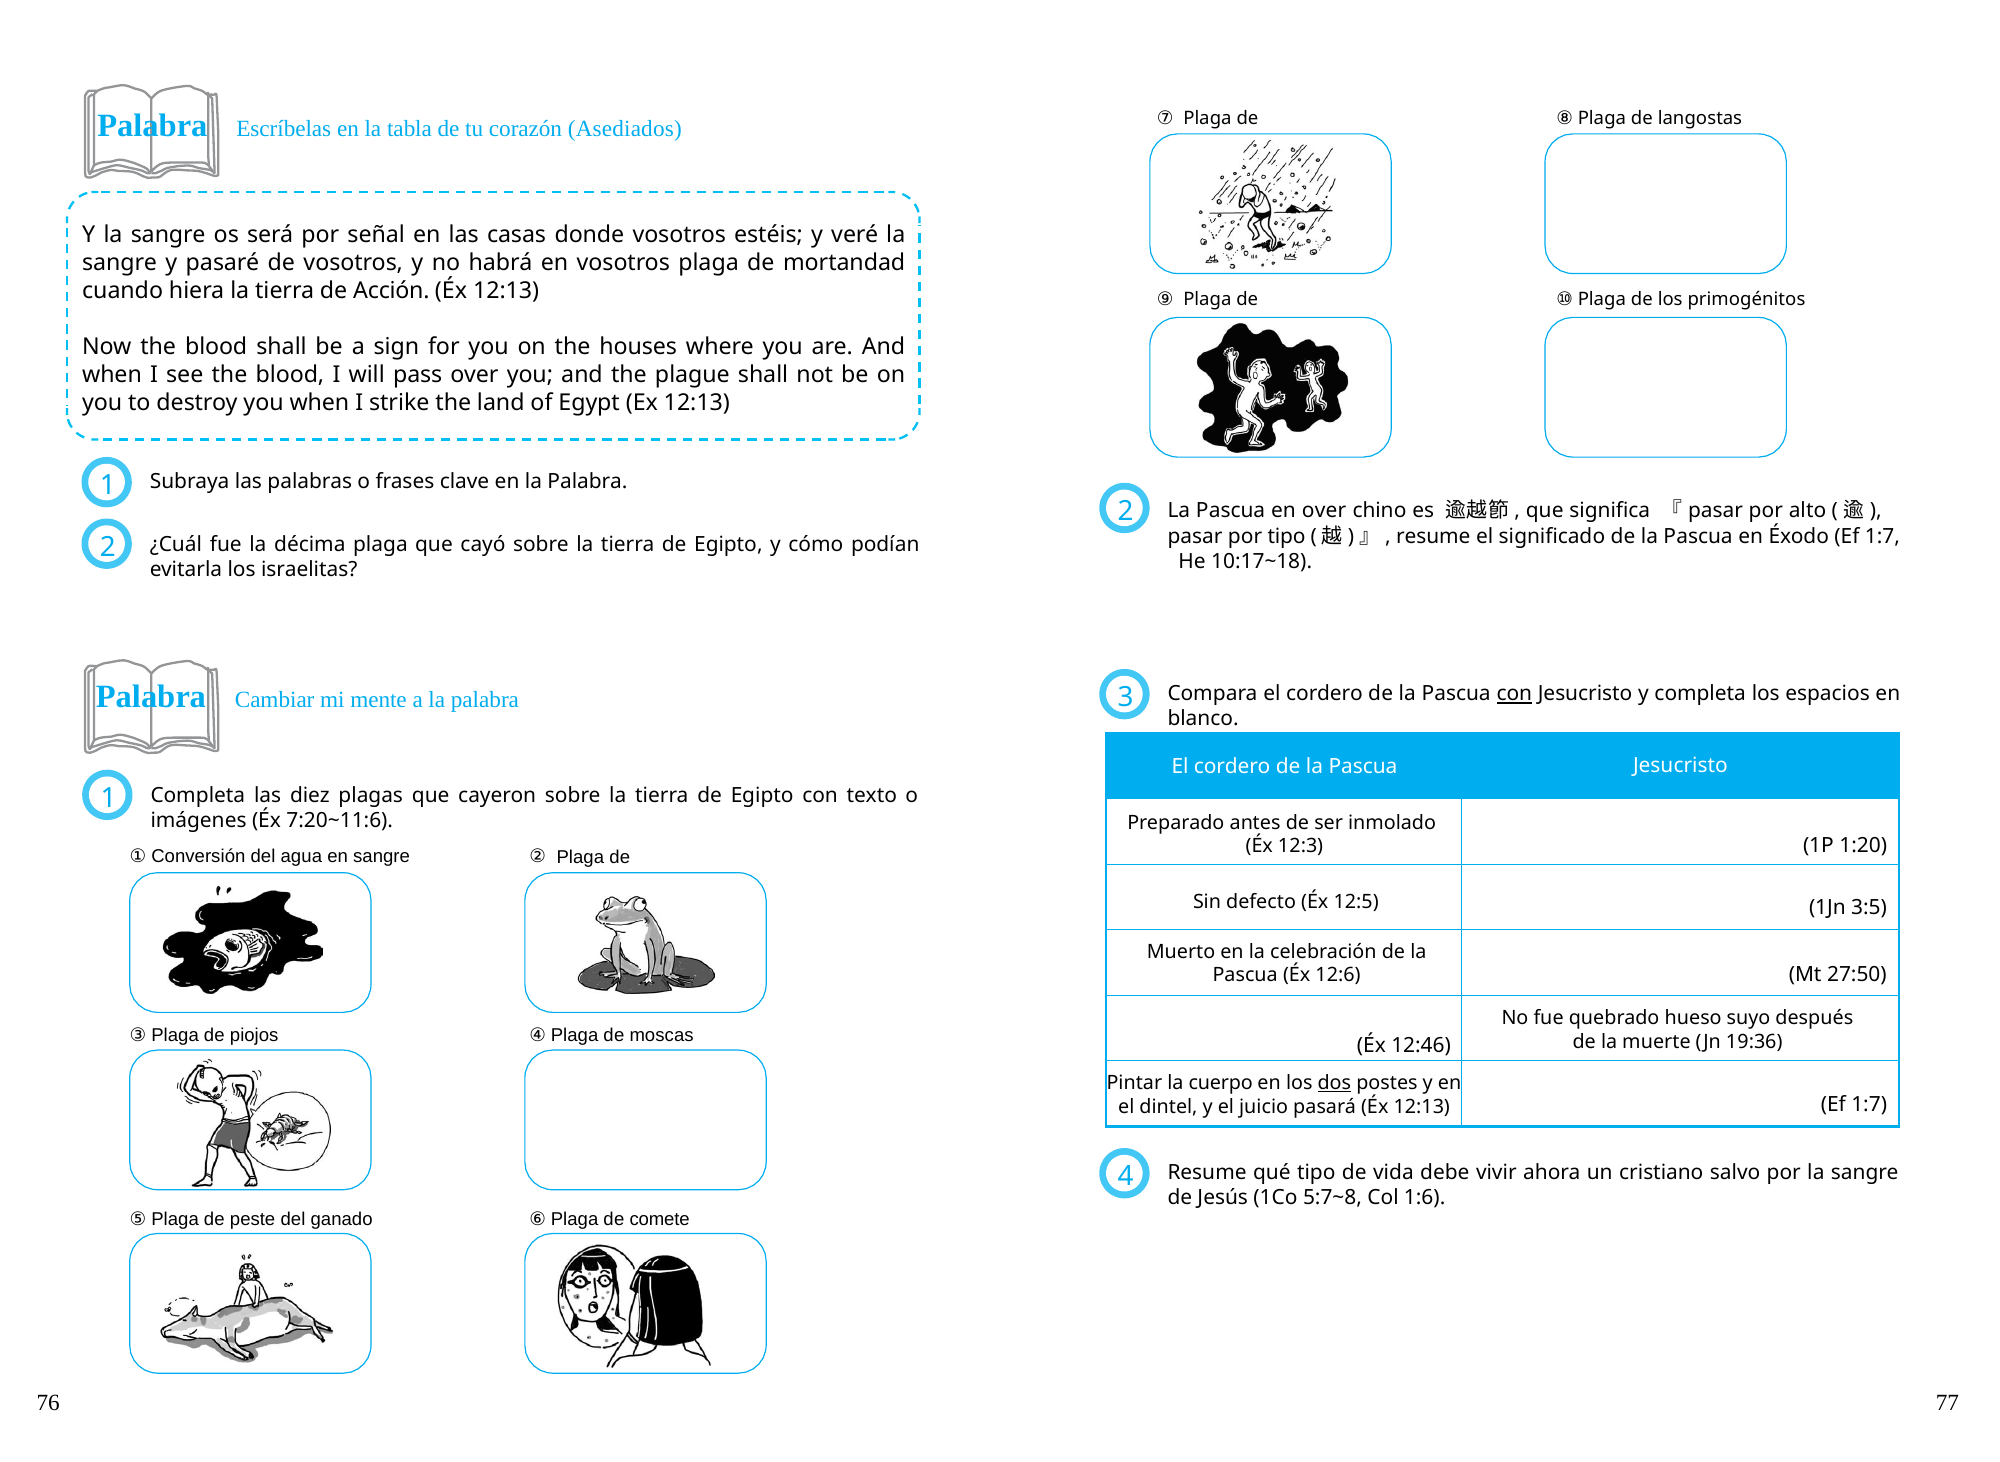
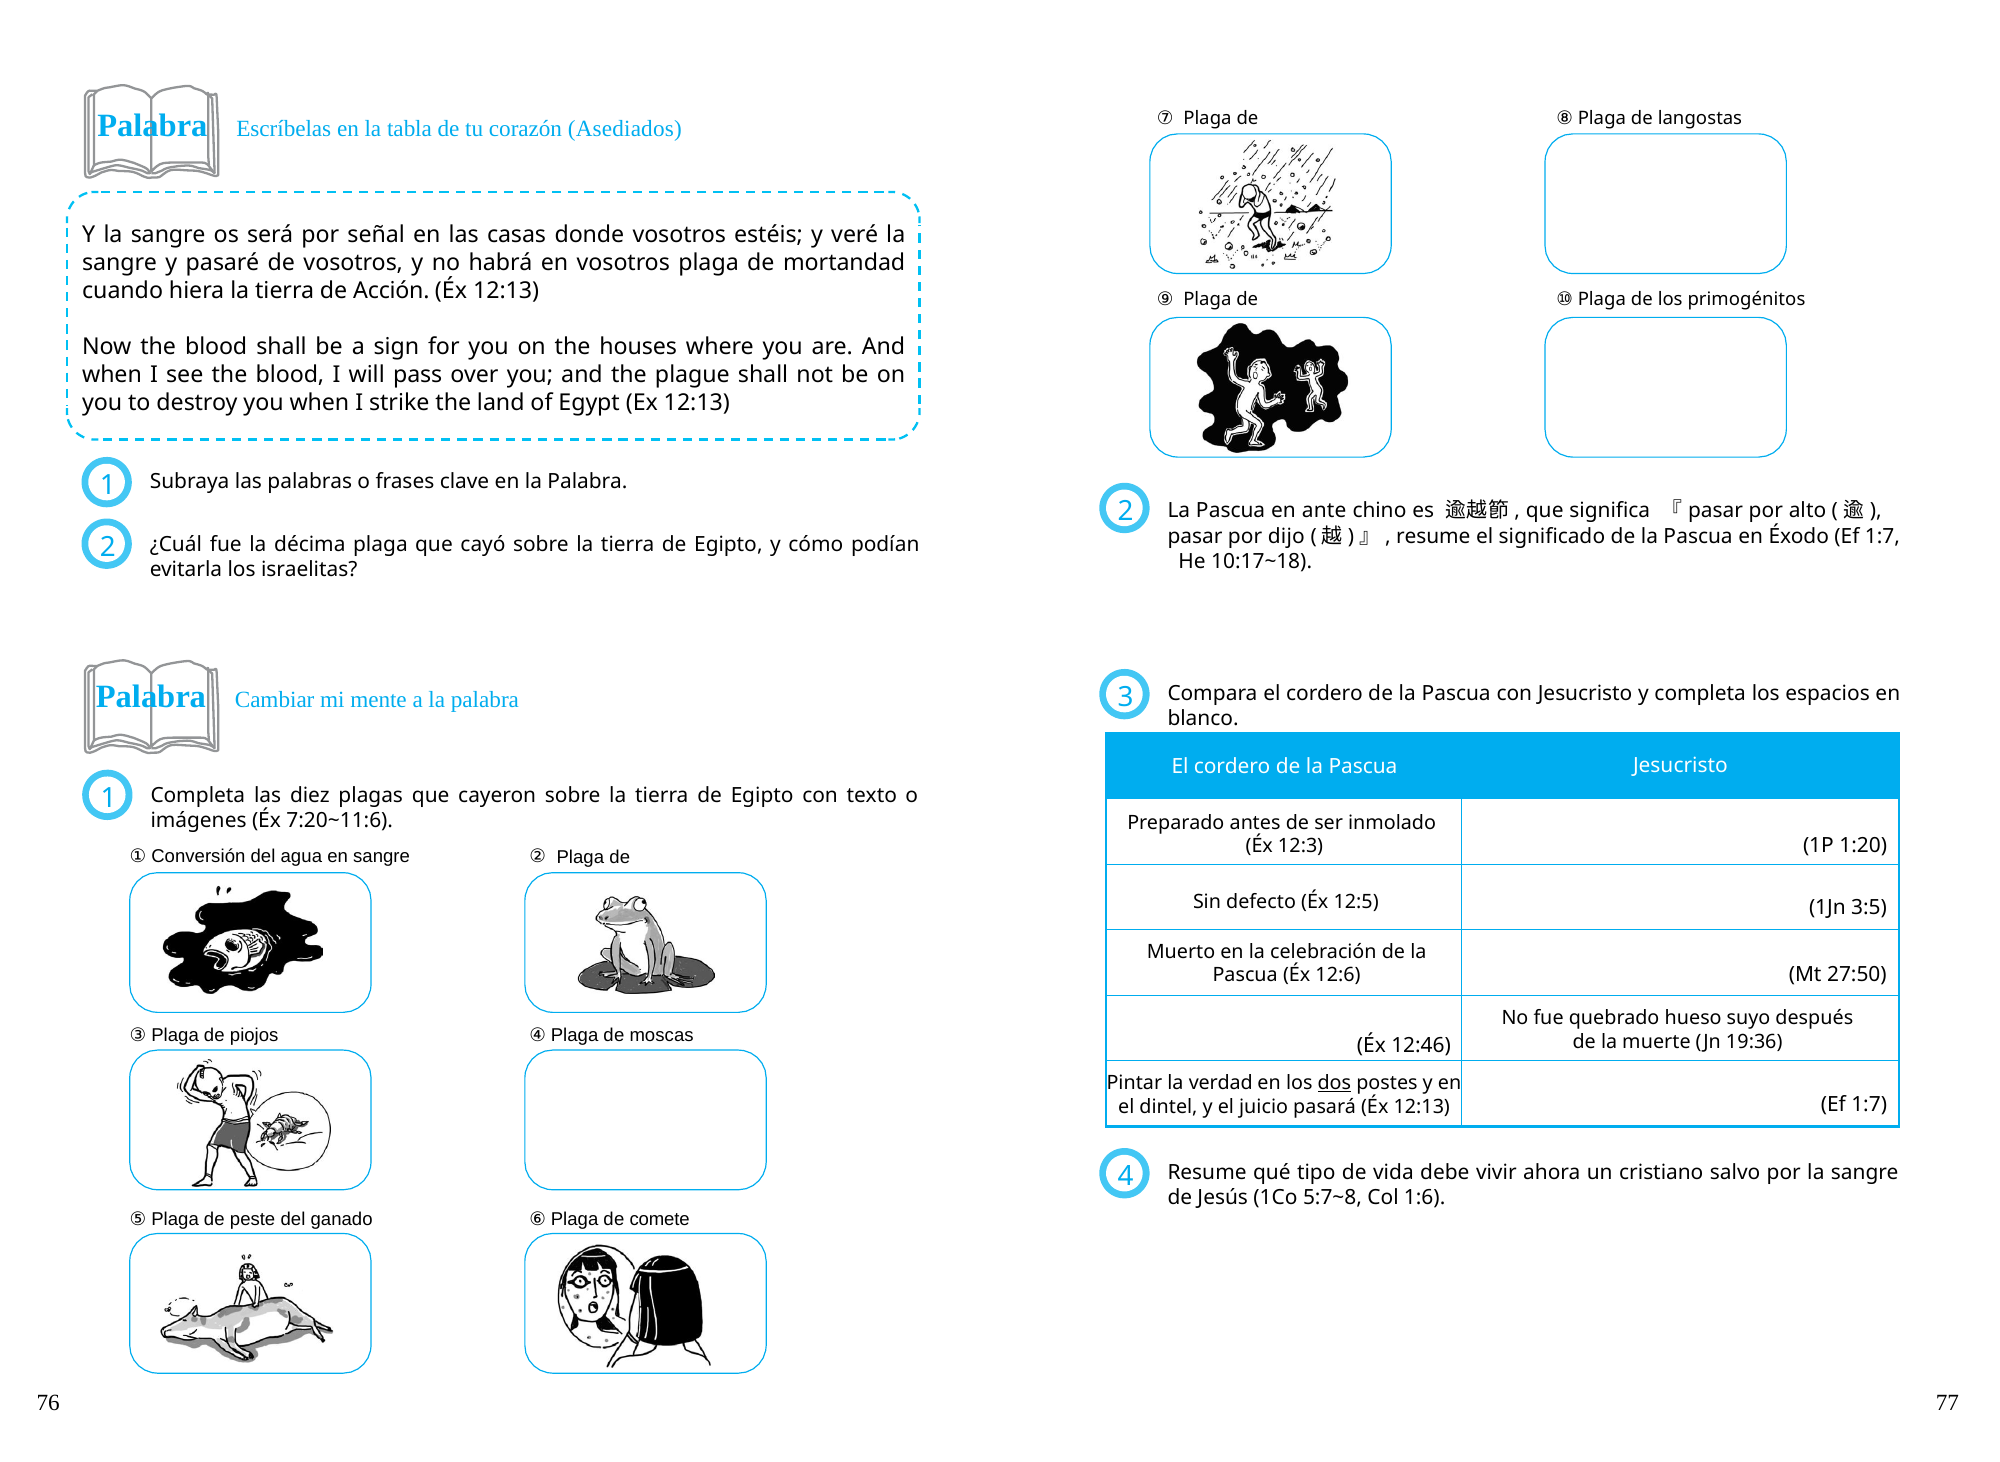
en over: over -> ante (1324, 511)
por tipo: tipo -> dijo (1286, 536)
con underline: present -> none (1514, 694)
cuerpo: cuerpo -> verdad (1221, 1083)
